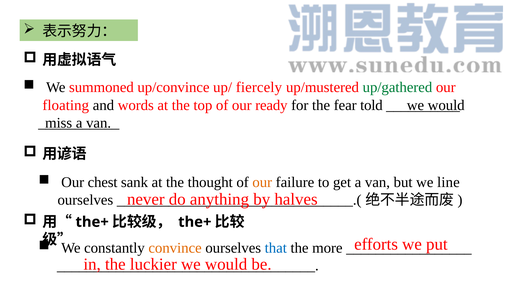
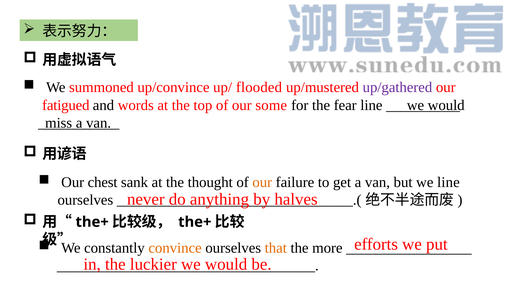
fiercely: fiercely -> flooded (259, 87)
up/gathered colour: green -> purple (397, 87)
floating: floating -> fatigued (66, 105)
ready: ready -> some (271, 105)
fear told: told -> line (371, 105)
that colour: blue -> orange (276, 248)
